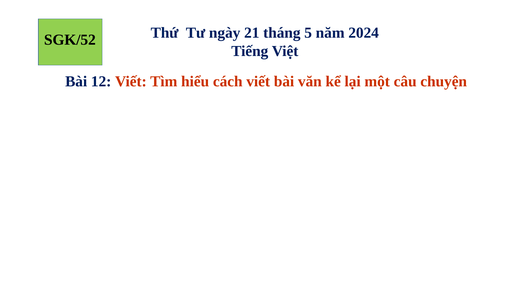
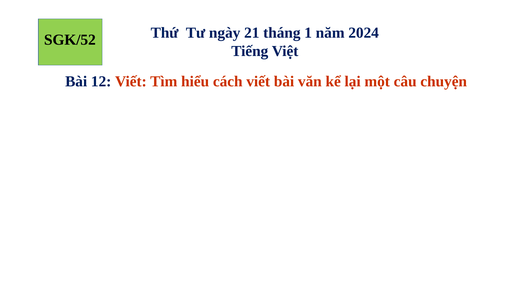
5: 5 -> 1 (308, 33)
